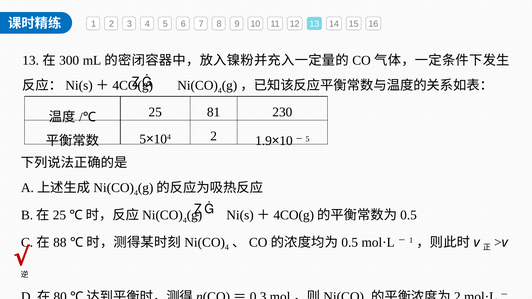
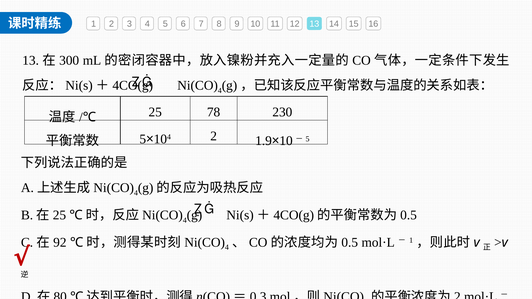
81: 81 -> 78 (214, 112)
88: 88 -> 92 (60, 242)
